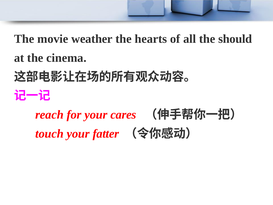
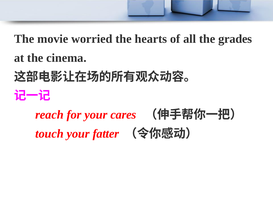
weather: weather -> worried (92, 39)
should: should -> grades (235, 39)
